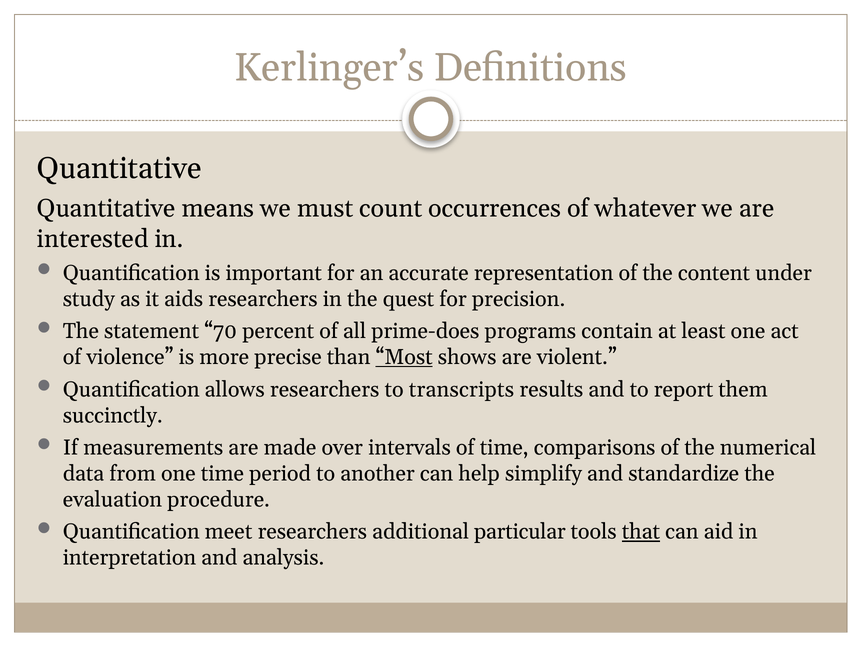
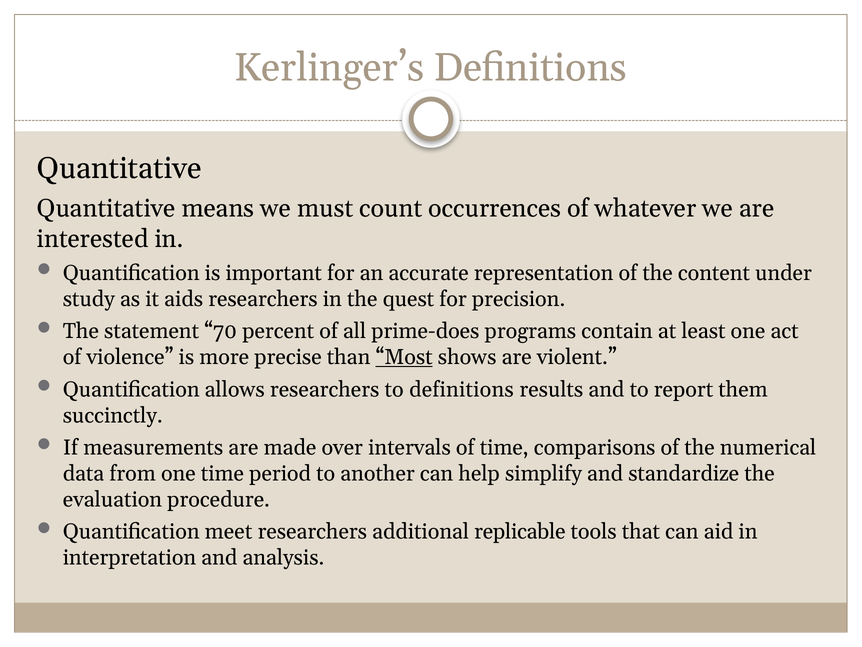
to transcripts: transcripts -> definitions (461, 389)
particular: particular -> replicable (520, 531)
that underline: present -> none (641, 531)
